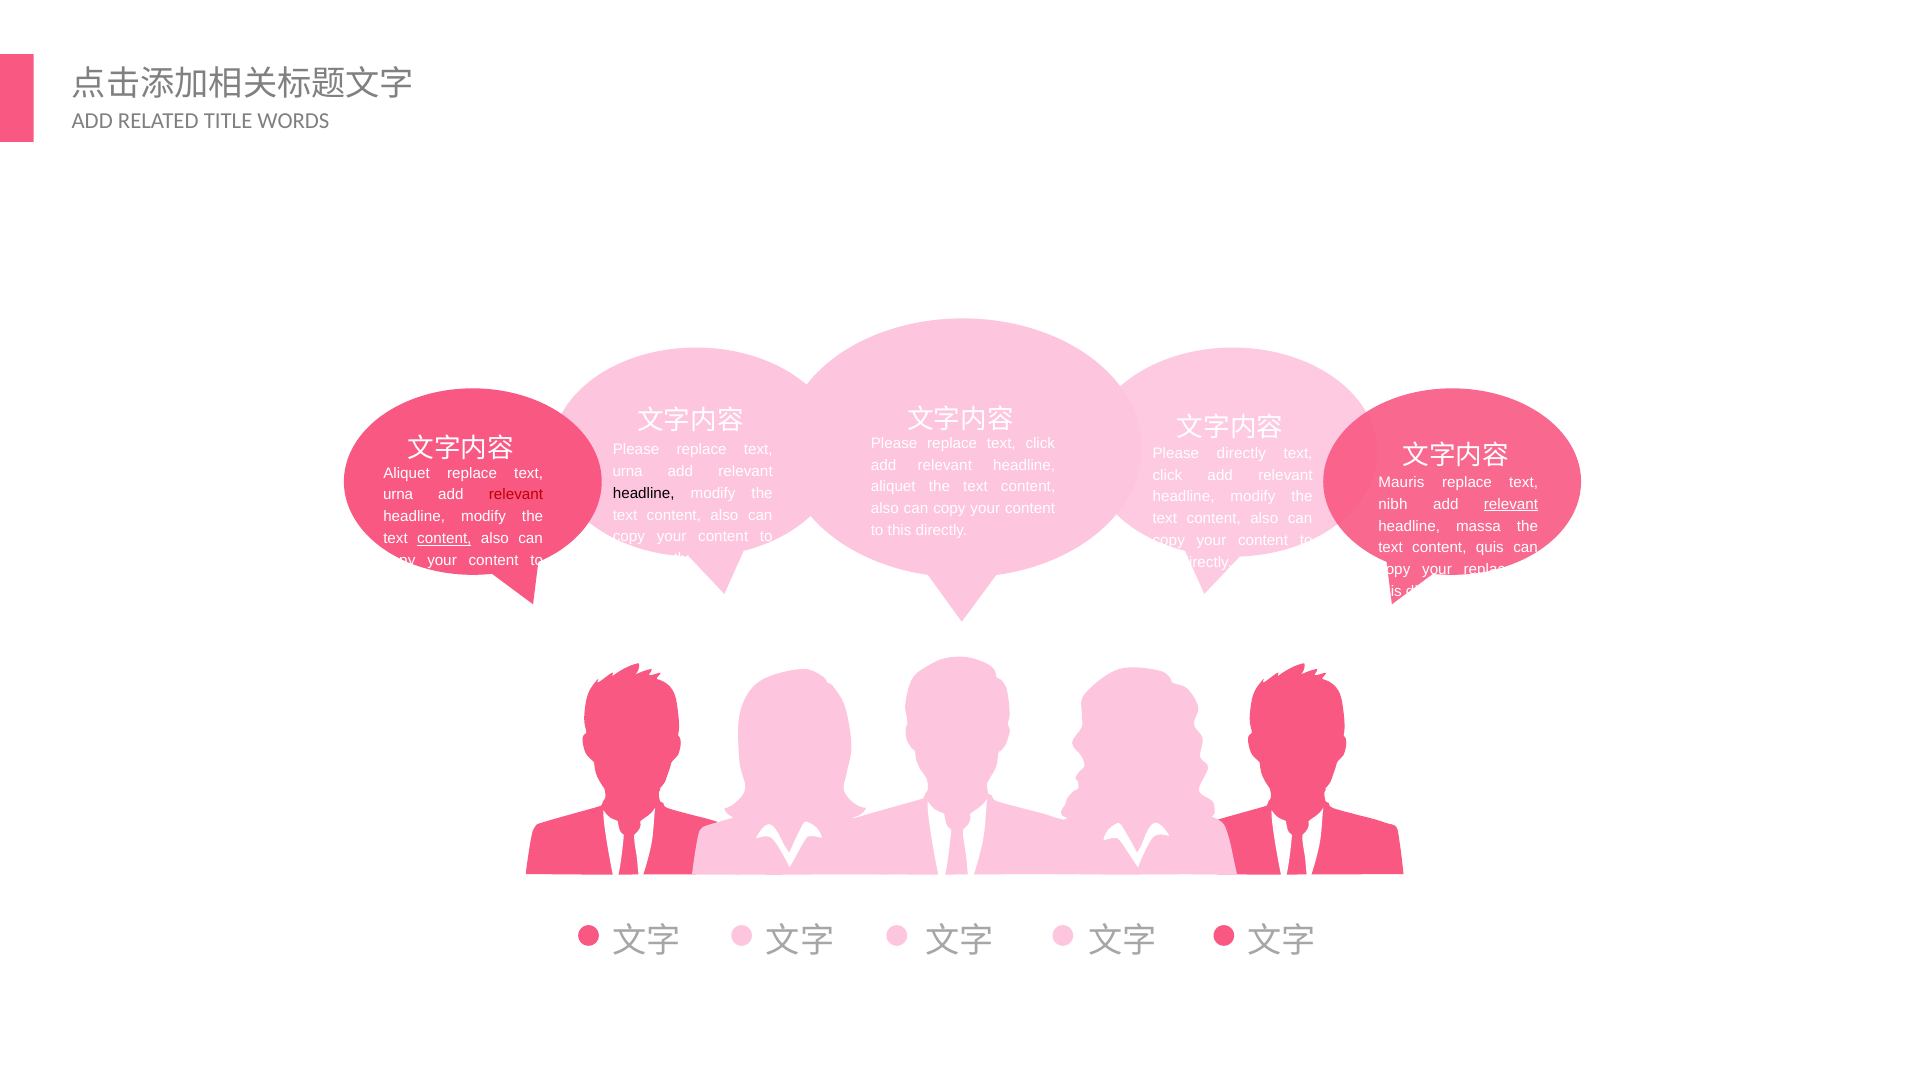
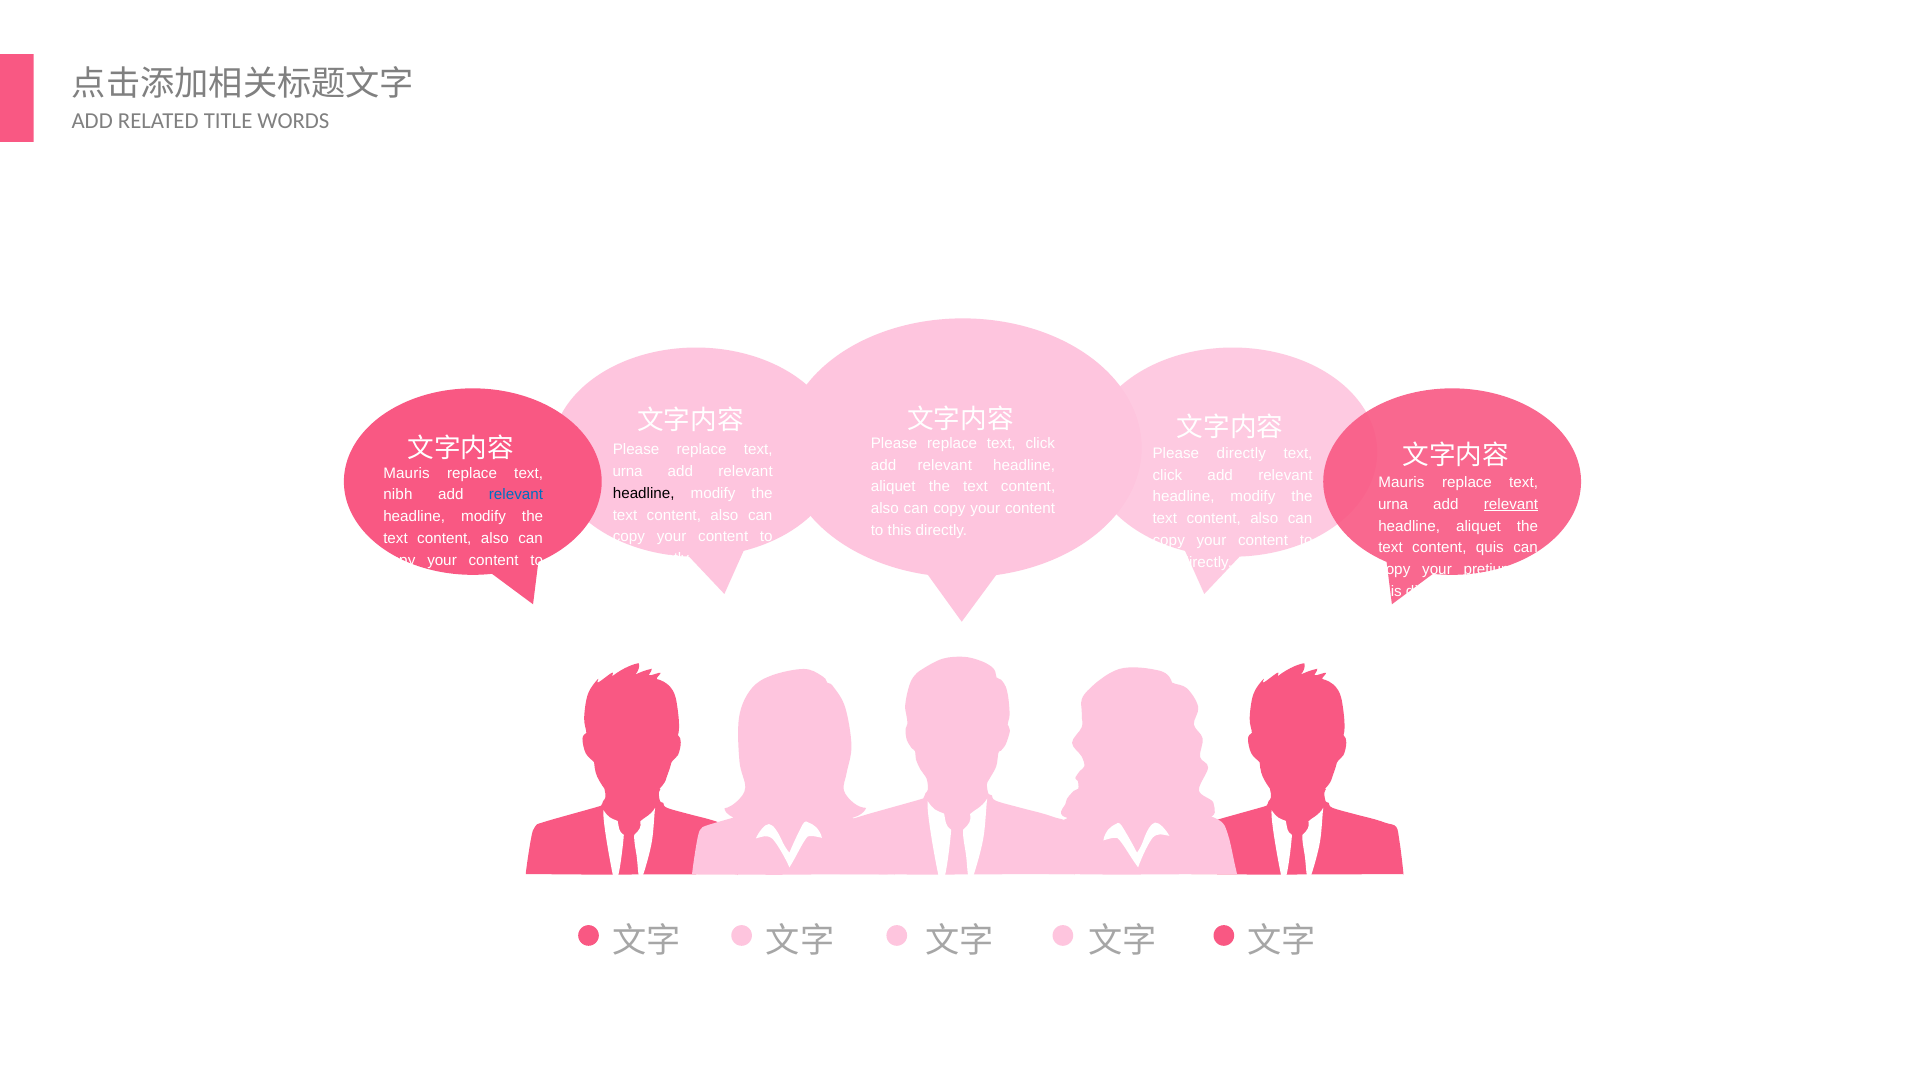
Aliquet: Aliquet -> Mauris (406, 473)
urna: urna -> nibh (398, 495)
relevant colour: red -> blue (516, 495)
nibh: nibh -> urna (1393, 504)
massa: massa -> aliquet (1478, 526)
content underline: present -> none (444, 538)
your replace: replace -> pretium (1489, 570)
